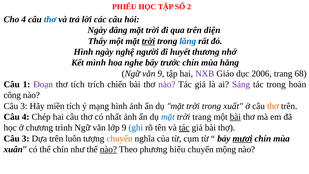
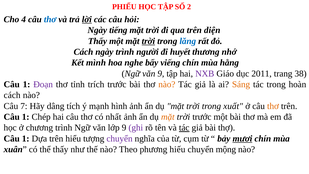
lời underline: none -> present (87, 19)
dâng: dâng -> tiếng (118, 30)
Hình: Hình -> Cách (83, 52)
ngày nghệ: nghệ -> trình (125, 52)
trước: trước -> viếng (170, 63)
2006: 2006 -> 2011 (262, 74)
68: 68 -> 38 (301, 74)
thơ tích: tích -> tỉnh (78, 84)
trích chiến: chiến -> trước (117, 84)
nào colour: purple -> orange (167, 84)
Sáng colour: purple -> orange (241, 84)
công: công -> cách (12, 95)
3: 3 -> 7 (24, 106)
miền: miền -> dâng (56, 106)
mạng: mạng -> mạnh (99, 106)
4: 4 -> 1 (26, 117)
mặt colour: blue -> orange (168, 117)
trời trang: trang -> trước (202, 117)
bài underline: present -> none (235, 117)
ghi colour: blue -> purple (136, 128)
3: 3 -> 1 (26, 138)
luôn: luôn -> hiểu (73, 138)
chuyển colour: orange -> purple (120, 138)
thể chín: chín -> thấy (61, 149)
nào underline: present -> none (108, 149)
